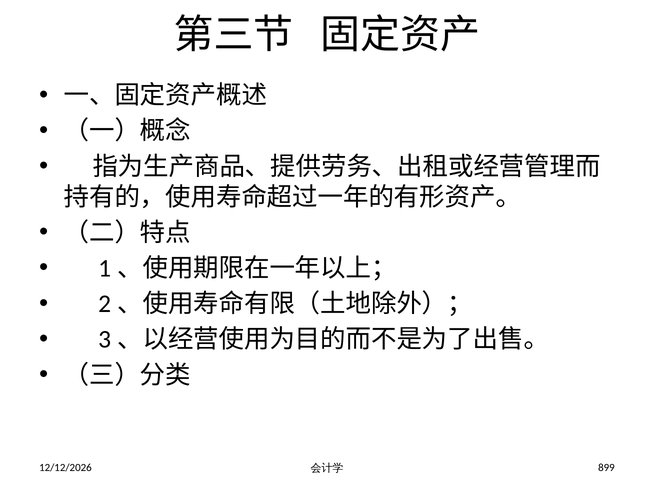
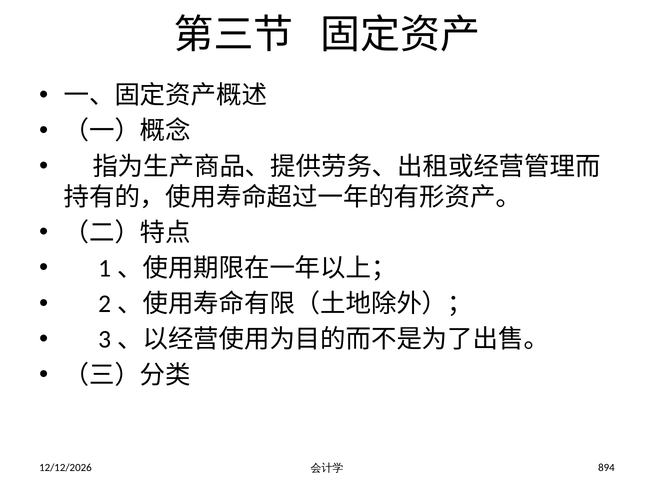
899: 899 -> 894 (606, 468)
